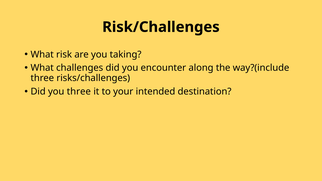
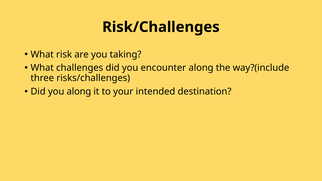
you three: three -> along (79, 92)
